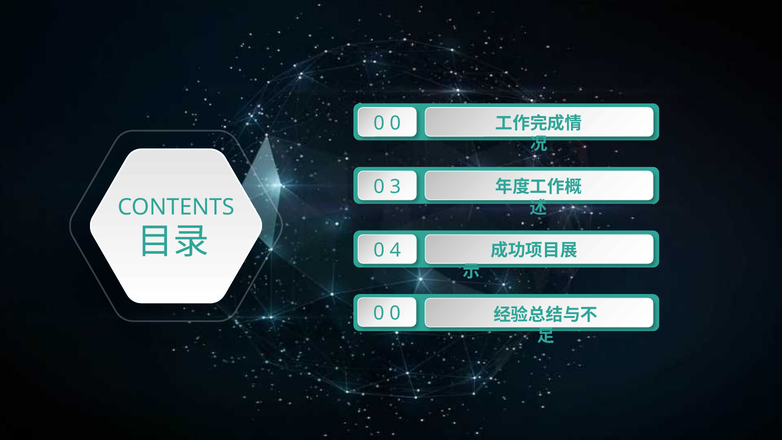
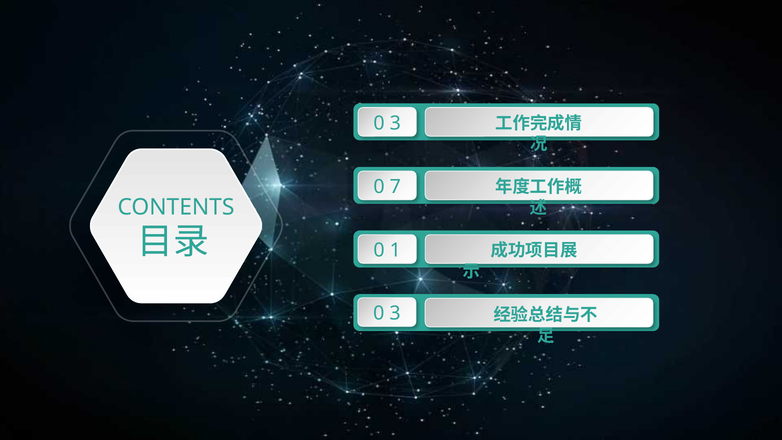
0: 0 -> 3 (395, 123)
3: 3 -> 7 (395, 187)
4: 4 -> 1 (395, 250)
0: 0 -> 3 (395, 313)
